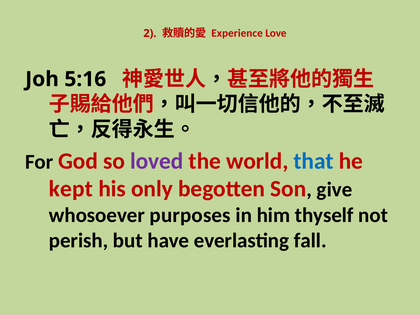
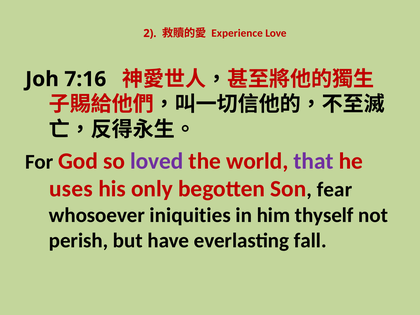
5:16: 5:16 -> 7:16 (85, 79)
that colour: blue -> purple (314, 161)
kept: kept -> uses (71, 189)
give: give -> fear (335, 190)
purposes: purposes -> iniquities (190, 215)
